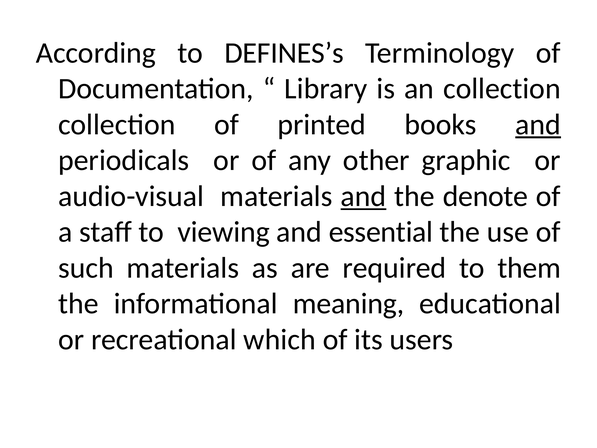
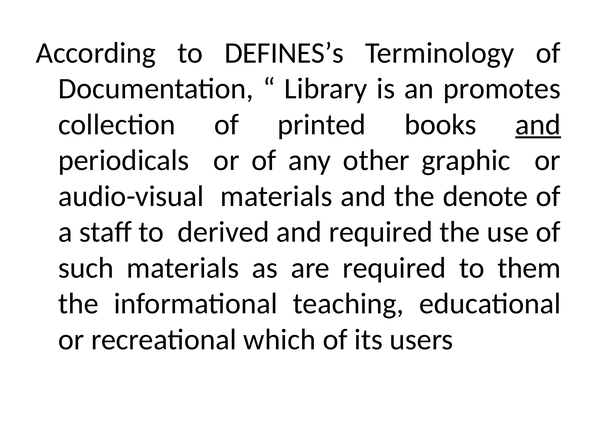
an collection: collection -> promotes (502, 89)
and underline: present -> none (363, 196)
viewing: viewing -> derived (224, 232)
and essential: essential -> required (381, 232)
meaning: meaning -> teaching (348, 304)
